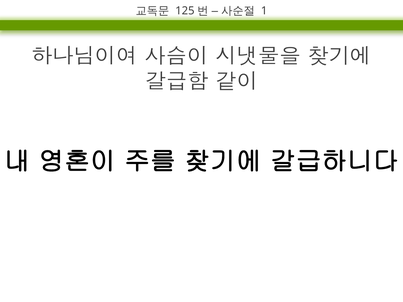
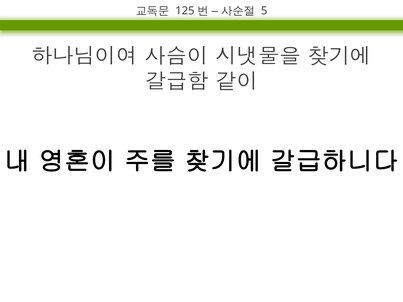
1: 1 -> 5 (264, 11)
